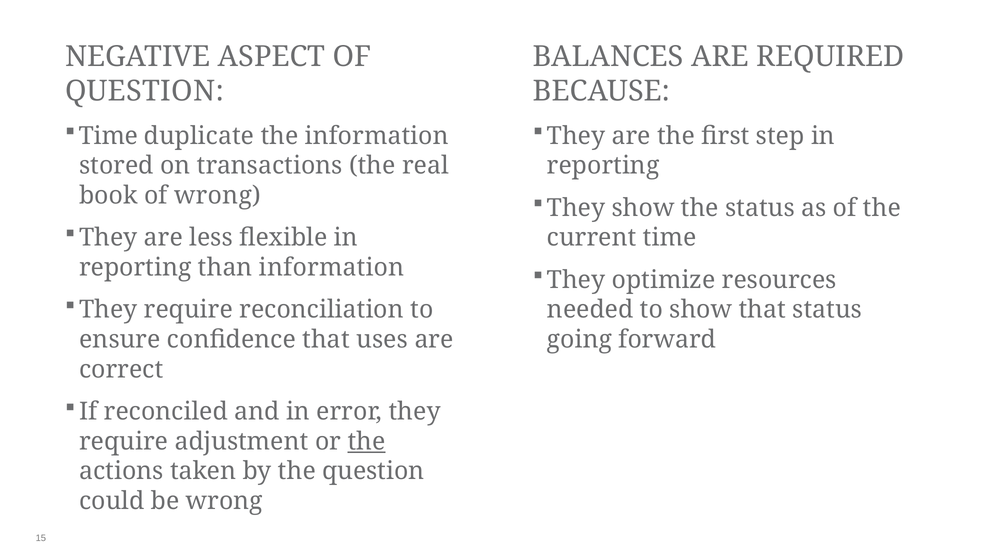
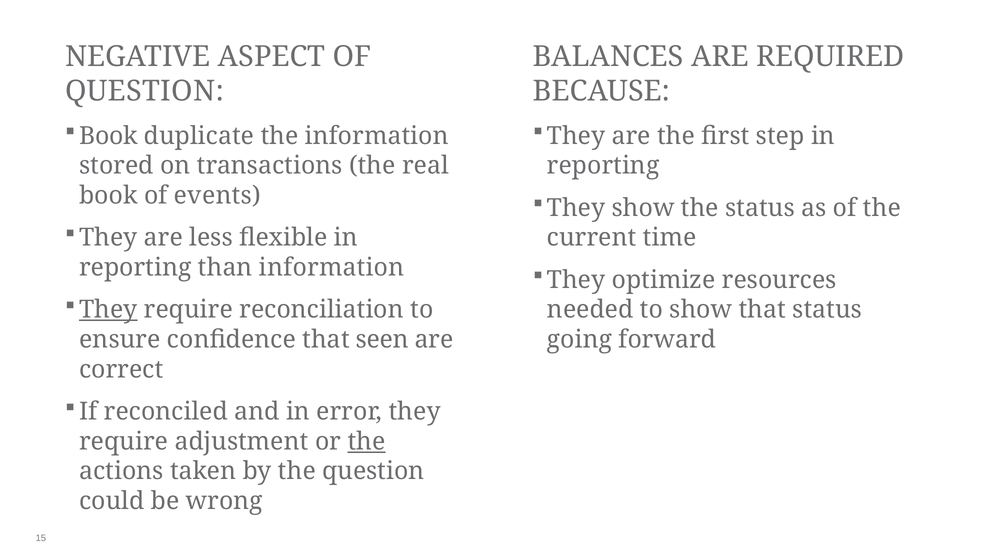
Time: Time -> Book (108, 136)
of wrong: wrong -> events (217, 195)
They underline: none -> present (108, 310)
uses: uses -> seen (382, 340)
